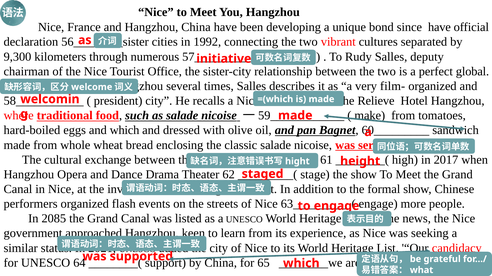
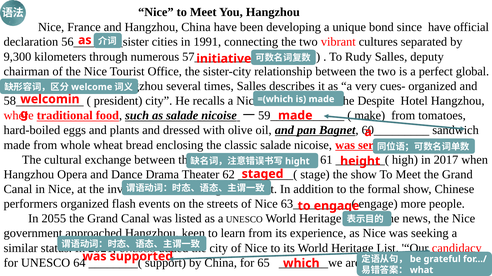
1992: 1992 -> 1991 (207, 42)
film-: film- -> cues- (393, 86)
Relieve: Relieve -> Despite (376, 101)
and which: which -> plants (124, 131)
2085: 2085 -> 2055 (54, 219)
